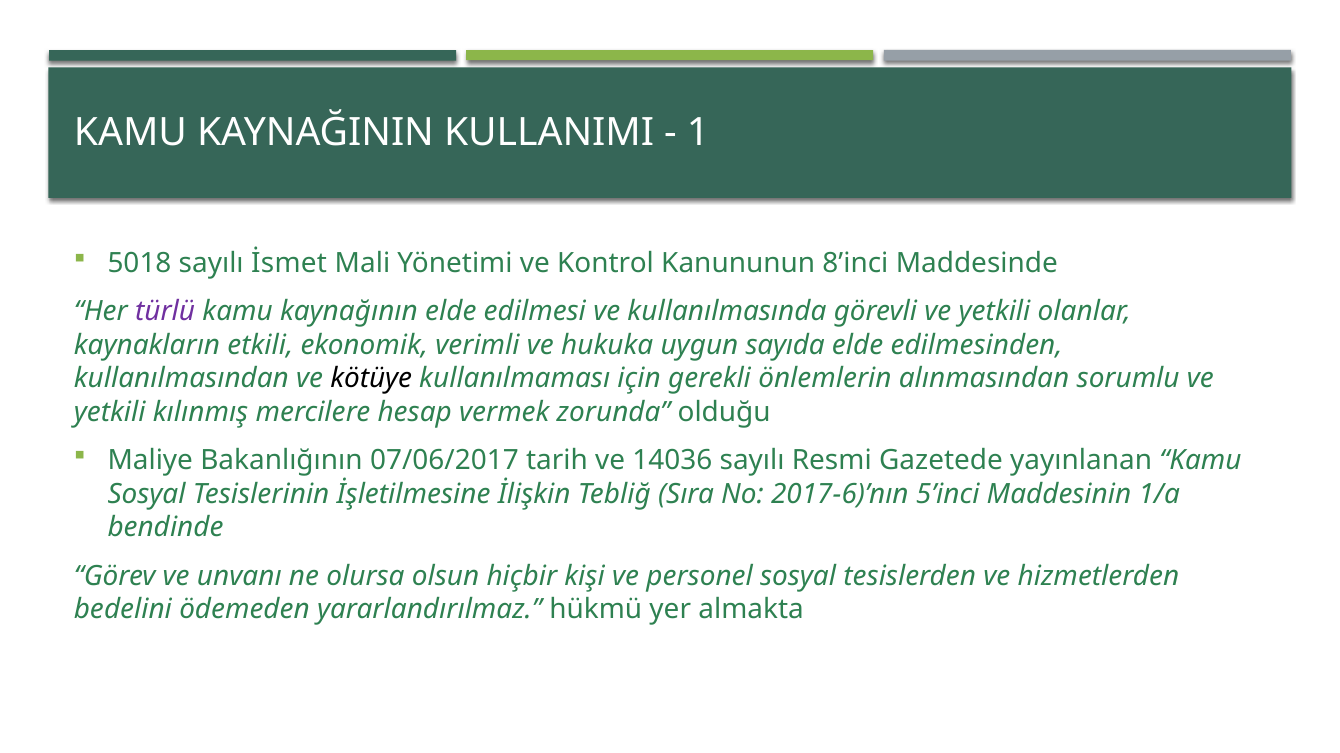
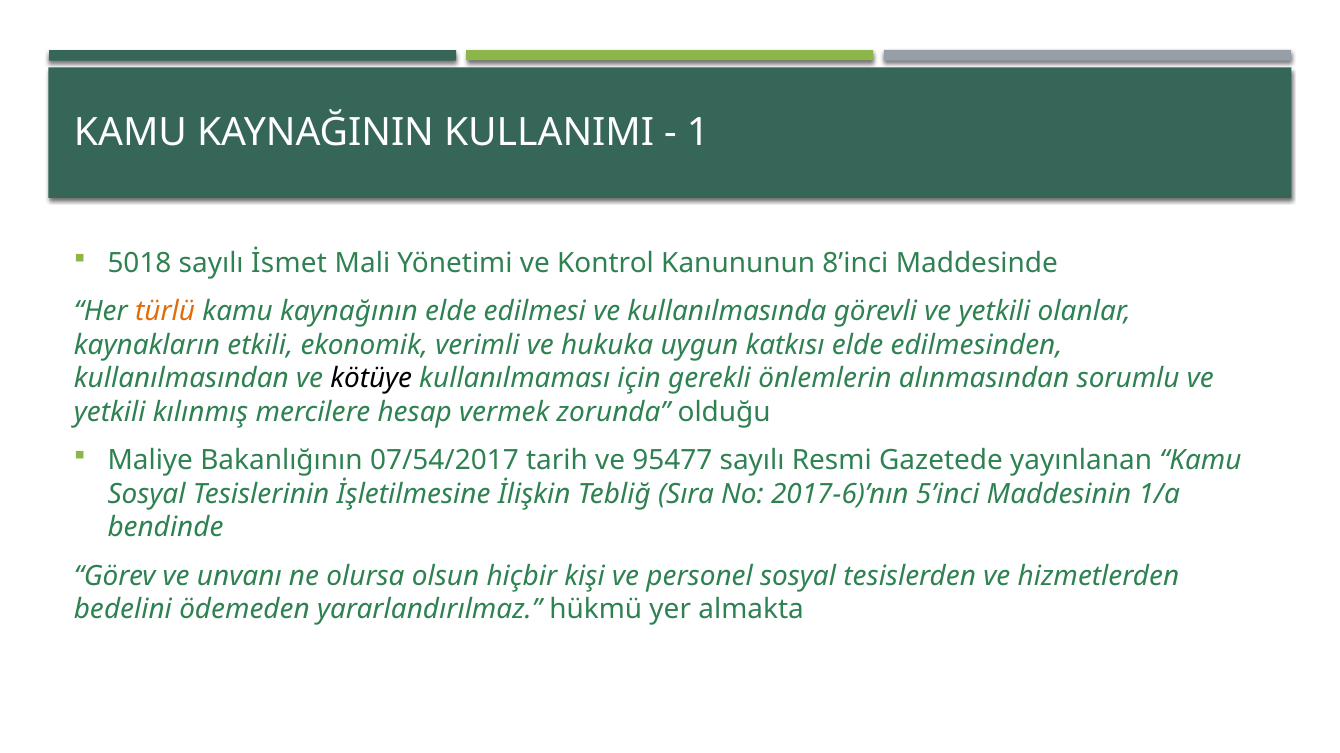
türlü colour: purple -> orange (165, 312)
sayıda: sayıda -> katkısı (785, 345)
07/06/2017: 07/06/2017 -> 07/54/2017 (444, 461)
14036: 14036 -> 95477 (672, 461)
